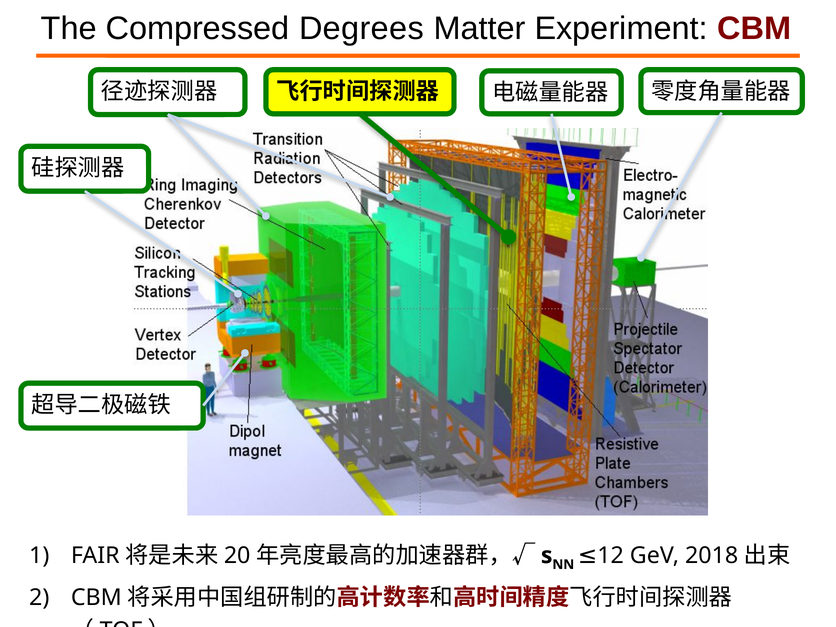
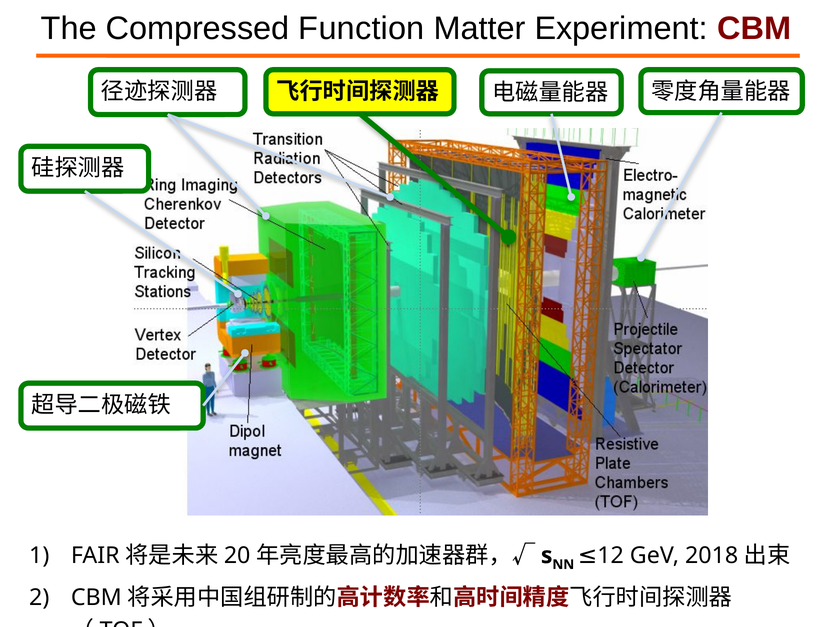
Degrees: Degrees -> Function (362, 29)
